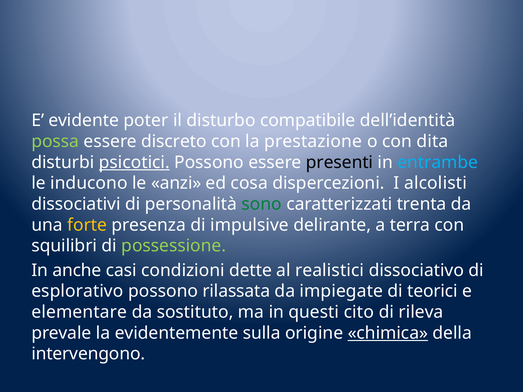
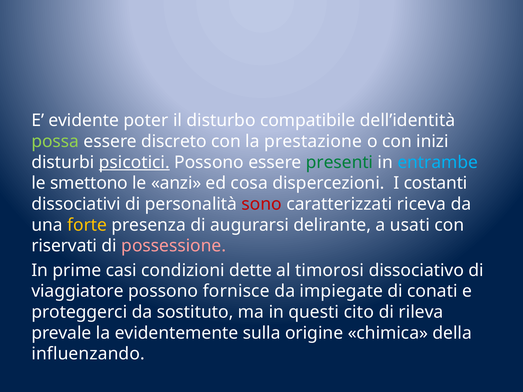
dita: dita -> inizi (432, 141)
presenti colour: black -> green (340, 162)
inducono: inducono -> smettono (89, 183)
alcolisti: alcolisti -> costanti (436, 183)
sono colour: green -> red (262, 204)
trenta: trenta -> riceva (421, 204)
impulsive: impulsive -> augurarsi (250, 225)
terra: terra -> usati (410, 225)
squilibri: squilibri -> riservati (64, 246)
possessione colour: light green -> pink (174, 246)
anche: anche -> prime (77, 270)
realistici: realistici -> timorosi (330, 270)
esplorativo: esplorativo -> viaggiatore (78, 291)
rilassata: rilassata -> fornisce (236, 291)
teorici: teorici -> conati (432, 291)
elementare: elementare -> proteggerci (79, 312)
chimica underline: present -> none (388, 333)
intervengono: intervengono -> influenzando (88, 354)
